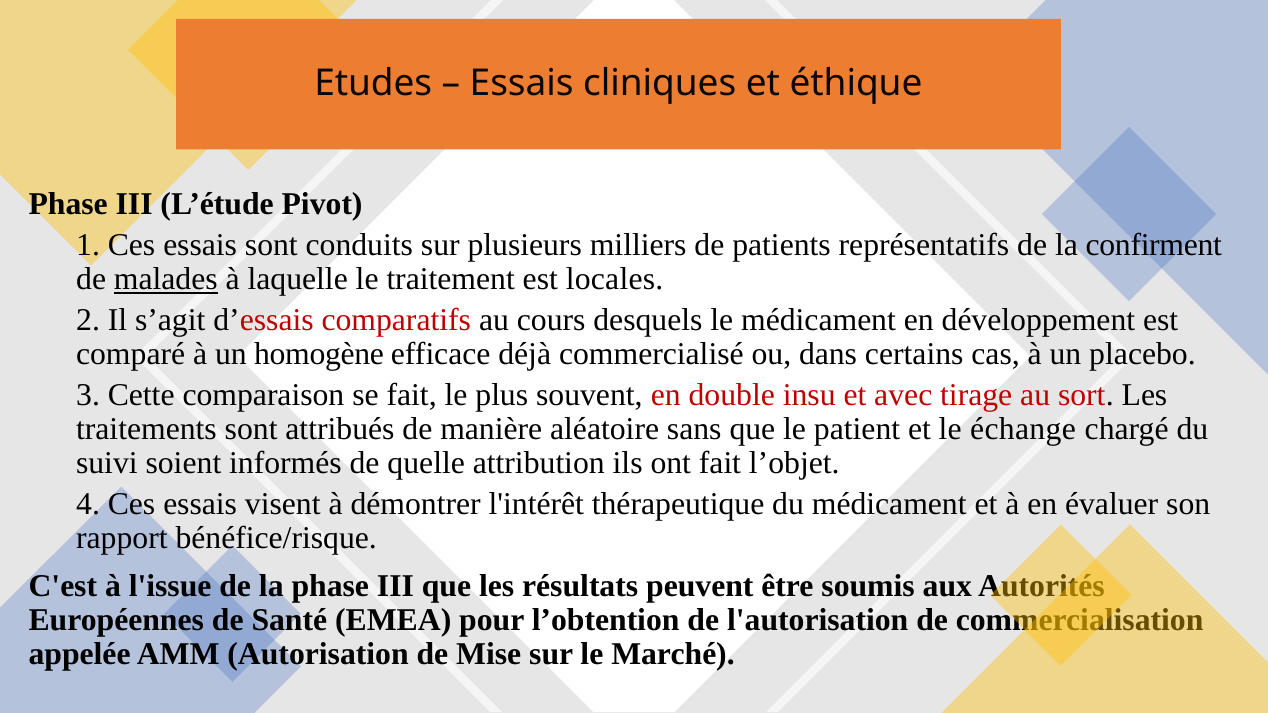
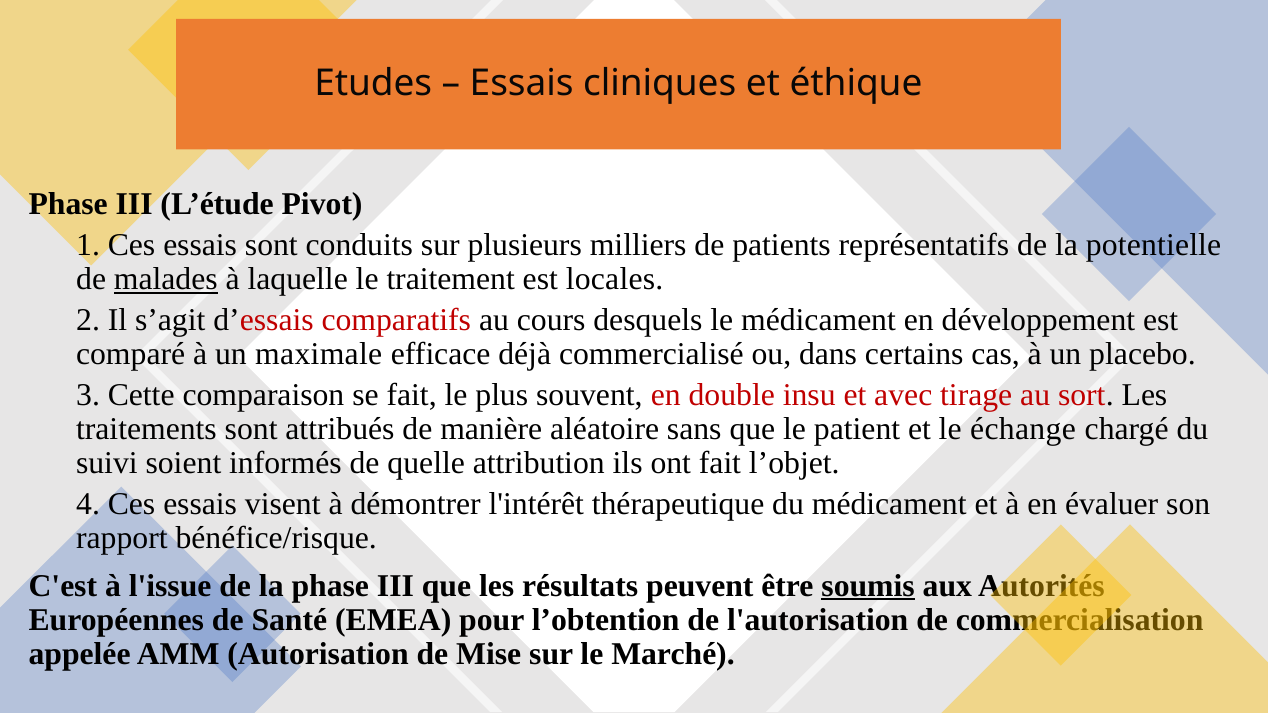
confirment: confirment -> potentielle (1154, 245)
homogène: homogène -> maximale (319, 354)
soumis underline: none -> present (868, 586)
